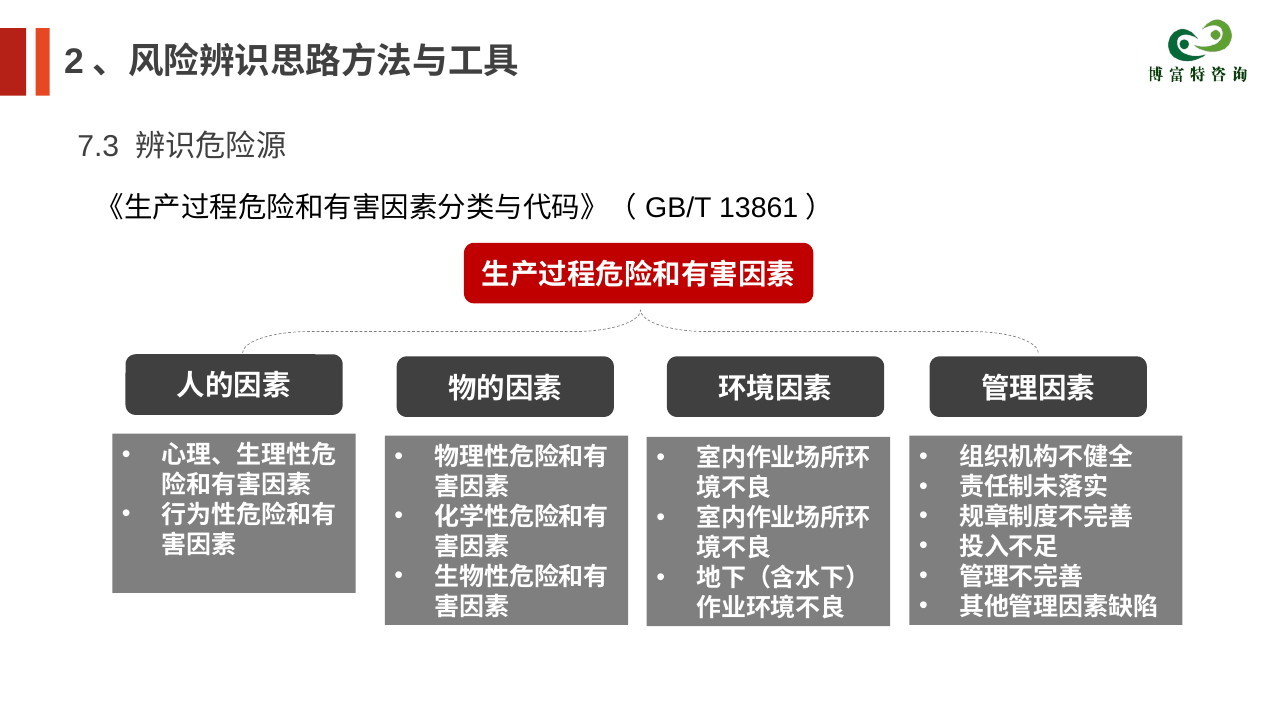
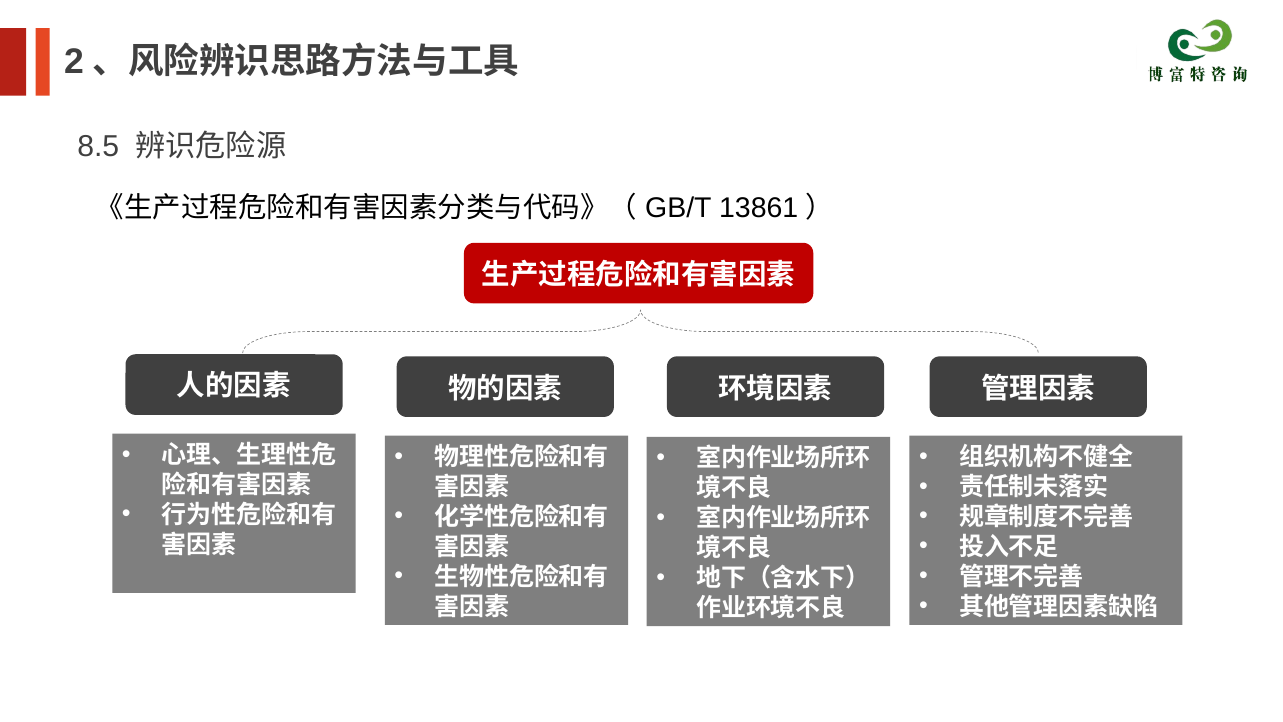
7.3: 7.3 -> 8.5 (98, 146)
